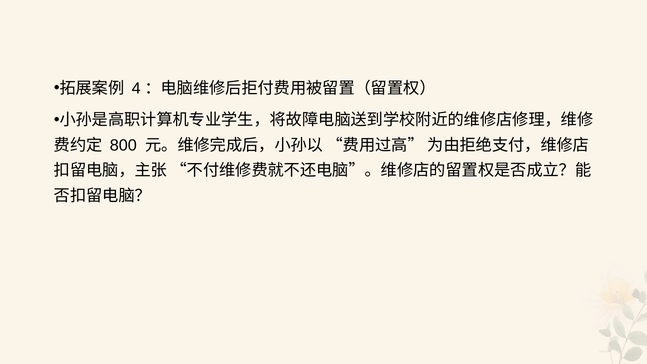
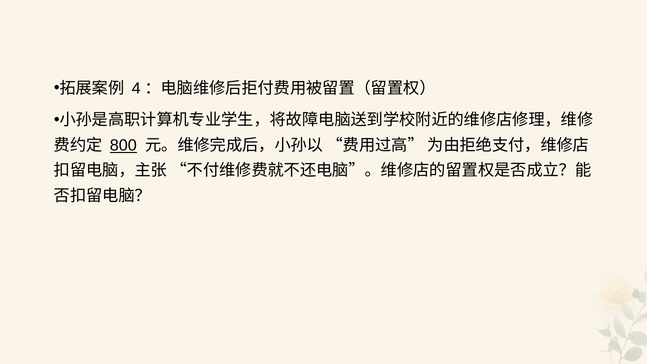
800 underline: none -> present (123, 145)
